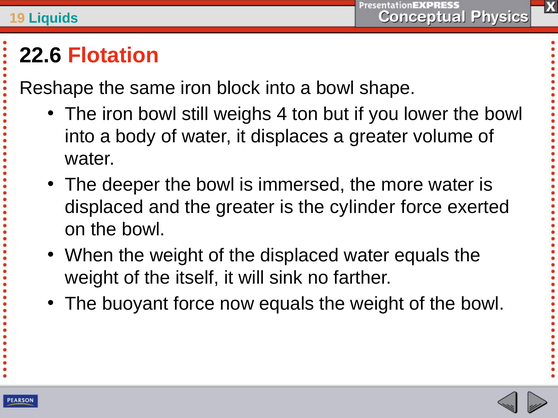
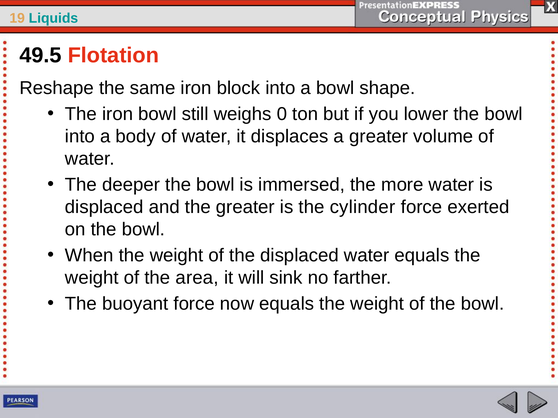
22.6: 22.6 -> 49.5 (41, 55)
4: 4 -> 0 (282, 114)
itself: itself -> area (197, 278)
